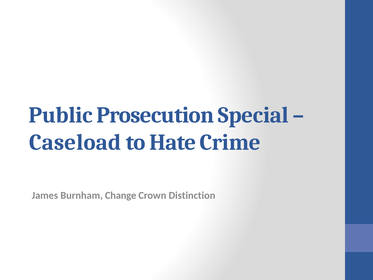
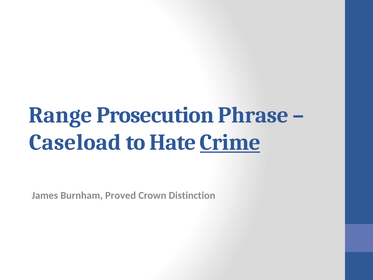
Public: Public -> Range (61, 115)
Special: Special -> Phrase (253, 115)
Crime underline: none -> present (230, 142)
Change: Change -> Proved (121, 195)
